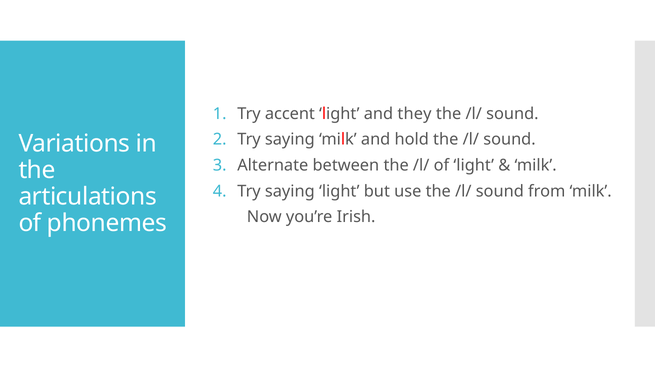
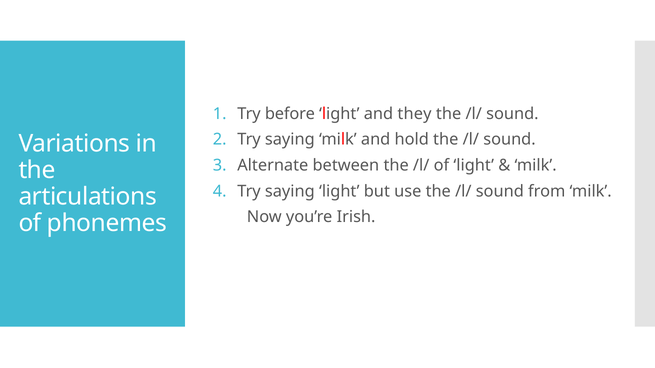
accent: accent -> before (290, 114)
